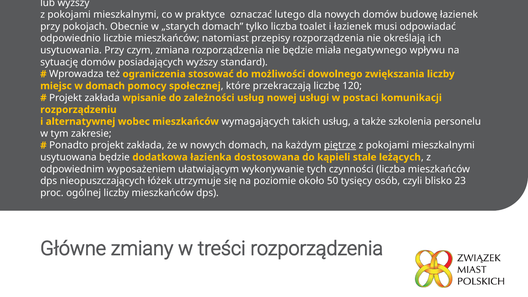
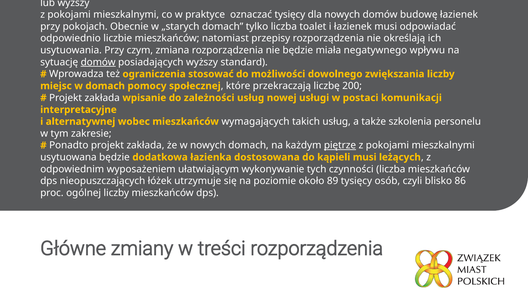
oznaczać lutego: lutego -> tysięcy (290, 15)
domów underline: none -> present (98, 62)
120: 120 -> 200 (352, 86)
rozporządzeniu: rozporządzeniu -> interpretacyjne (78, 110)
kąpieli stale: stale -> musi (365, 157)
50: 50 -> 89 (333, 181)
23: 23 -> 86 (460, 181)
